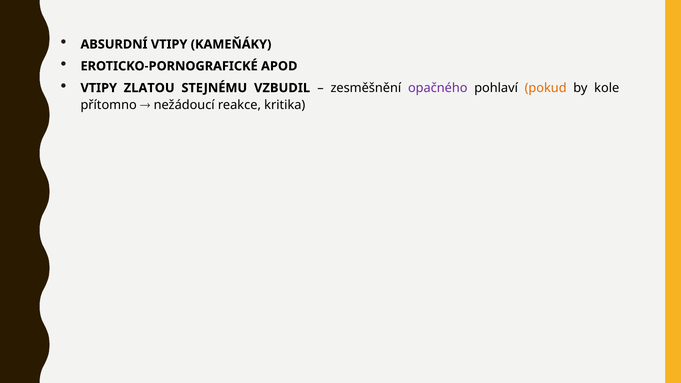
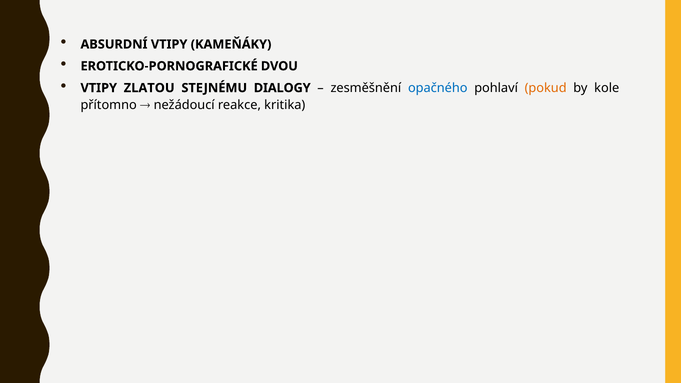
APOD: APOD -> DVOU (279, 66)
VZBUDIL: VZBUDIL -> DIALOGY (282, 88)
opačného colour: purple -> blue (438, 88)
